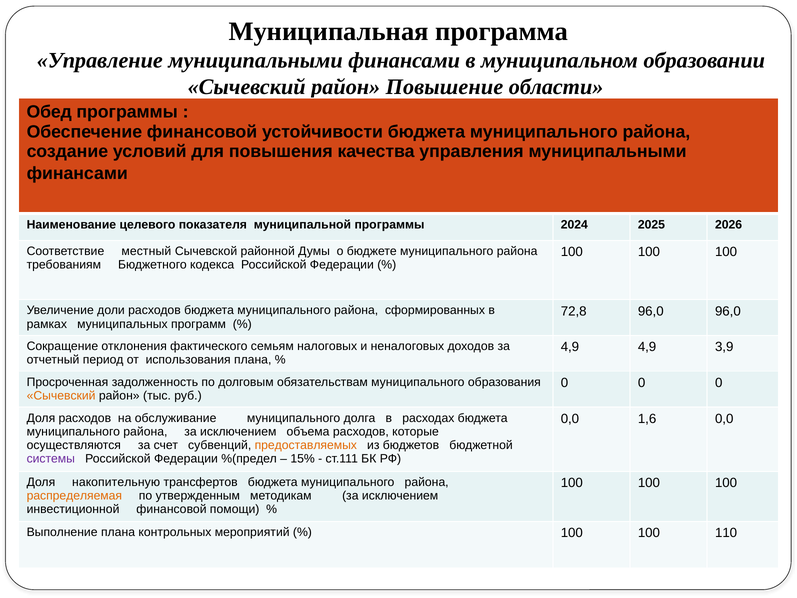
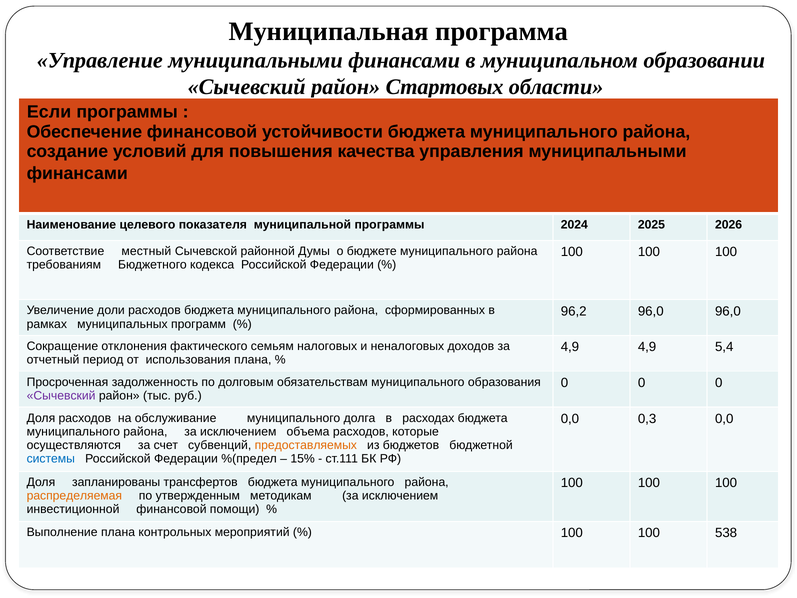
Повышение: Повышение -> Стартовых (445, 87)
Обед: Обед -> Если (49, 112)
72,8: 72,8 -> 96,2 (574, 311)
3,9: 3,9 -> 5,4 (724, 347)
Сычевский colour: orange -> purple (61, 396)
1,6: 1,6 -> 0,3 (647, 419)
системы colour: purple -> blue (51, 459)
накопительную: накопительную -> запланированы (116, 482)
110: 110 -> 538 (726, 533)
